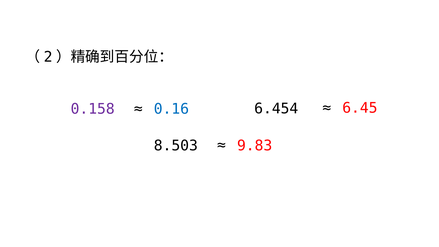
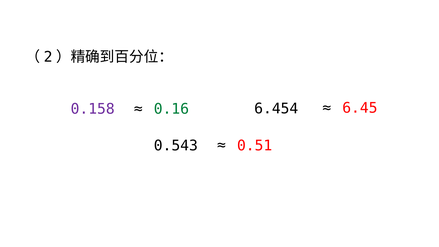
0.16 colour: blue -> green (171, 109)
8.503: 8.503 -> 0.543 (176, 146)
9.83: 9.83 -> 0.51 (255, 146)
